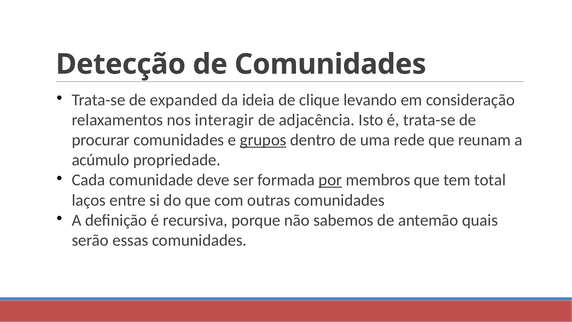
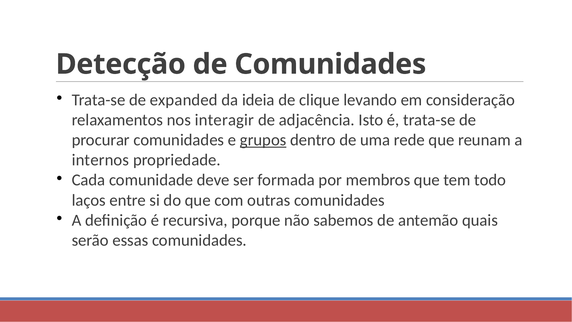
acúmulo: acúmulo -> internos (100, 160)
por underline: present -> none (330, 180)
total: total -> todo (490, 180)
